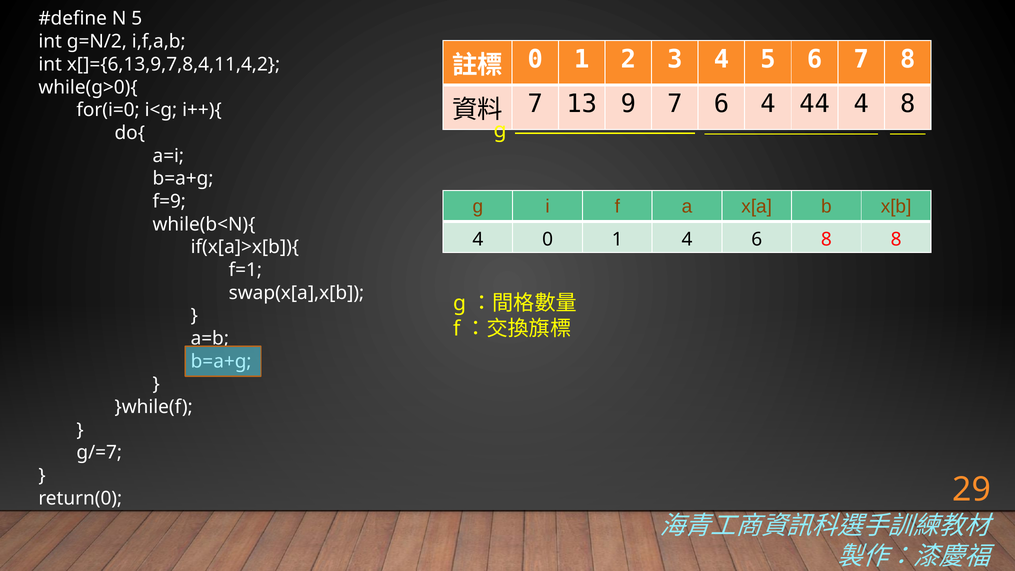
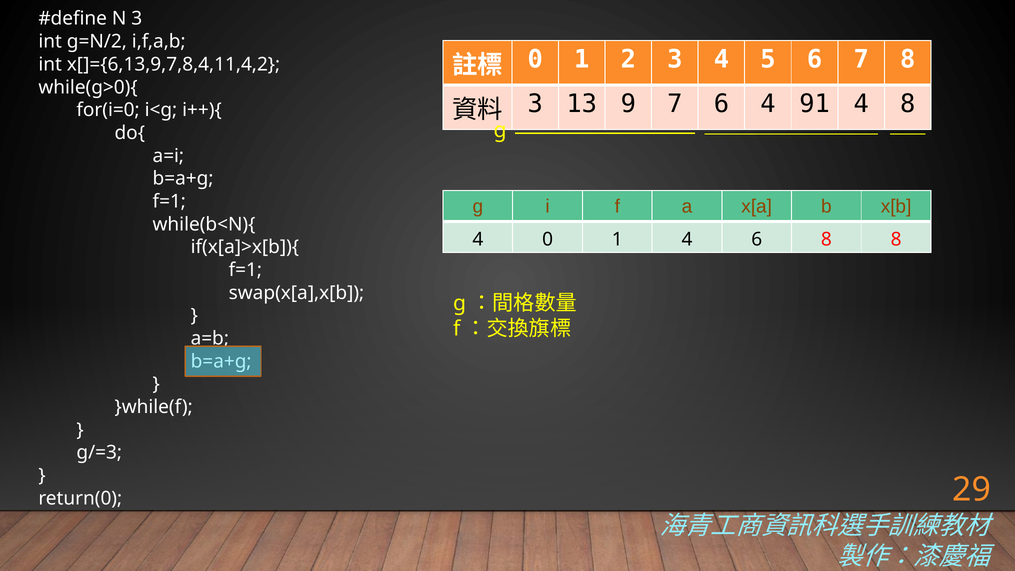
N 5: 5 -> 3 (137, 19)
7: 7 -> 3 (535, 104)
44: 44 -> 91 (815, 104)
f=9: f=9 -> f=1 (169, 201)
g/=7: g/=7 -> g/=3 (99, 453)
